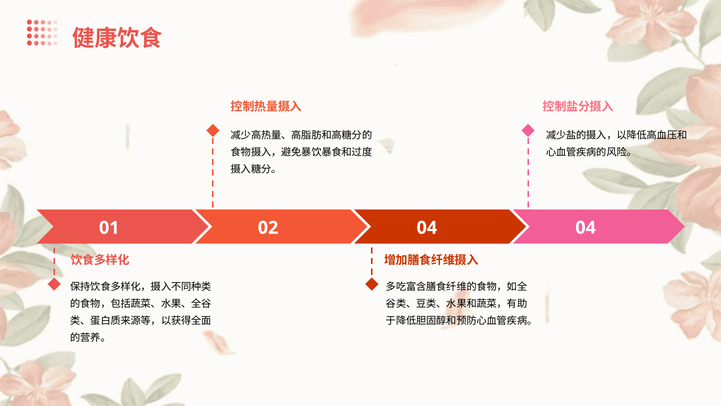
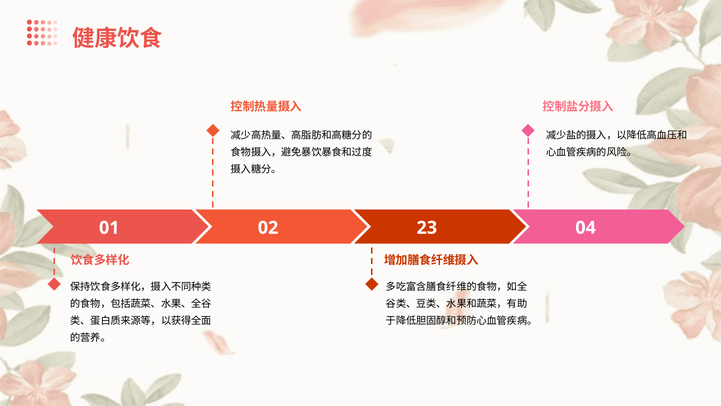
02 04: 04 -> 23 (427, 228)
